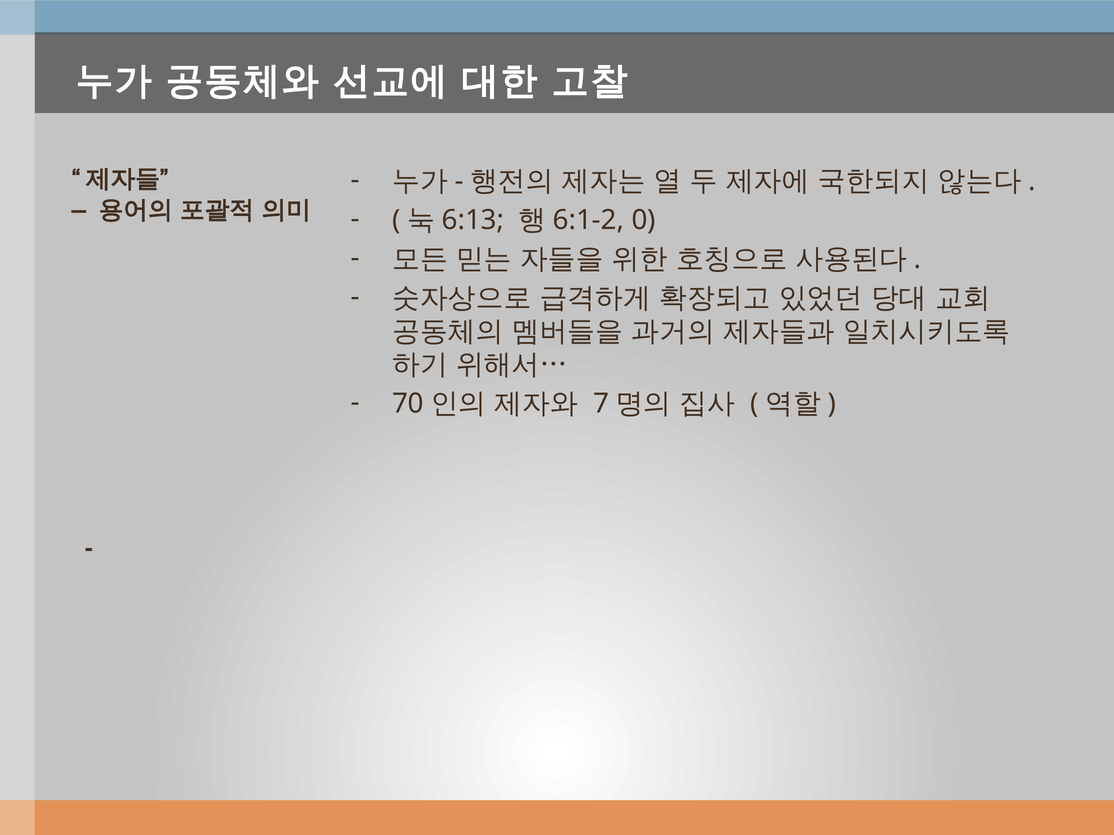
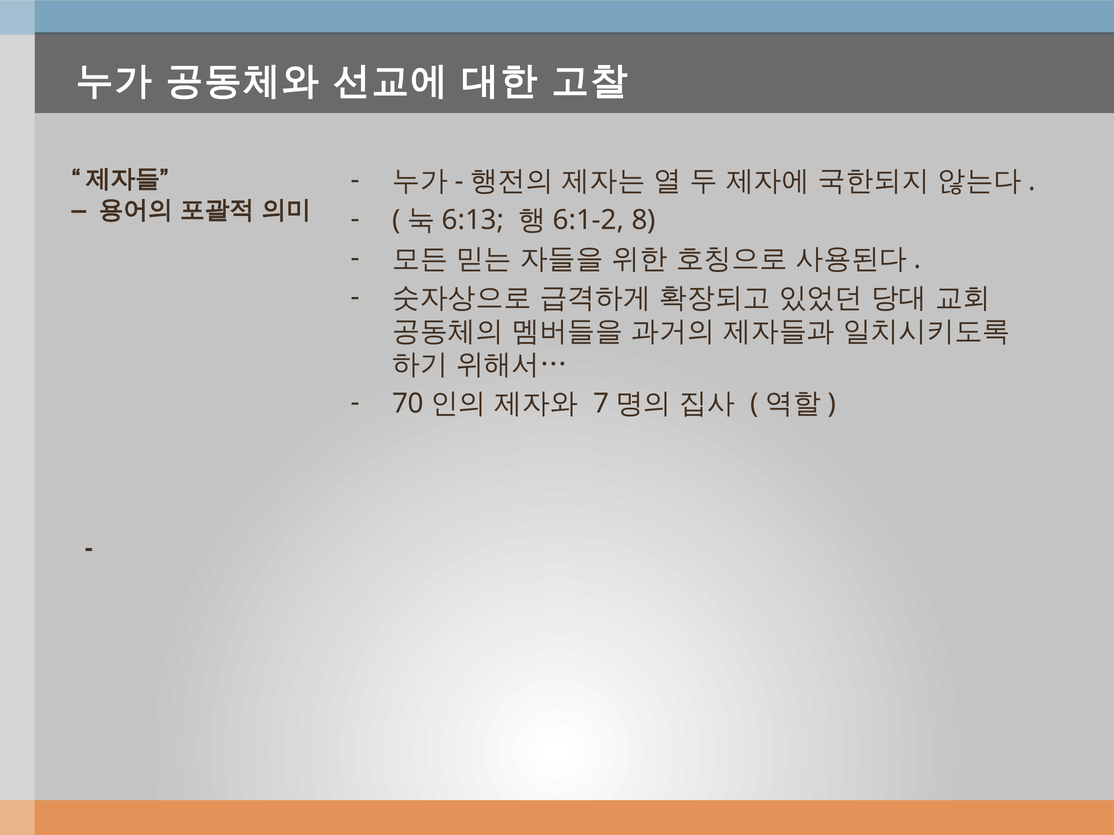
0: 0 -> 8 (644, 220)
